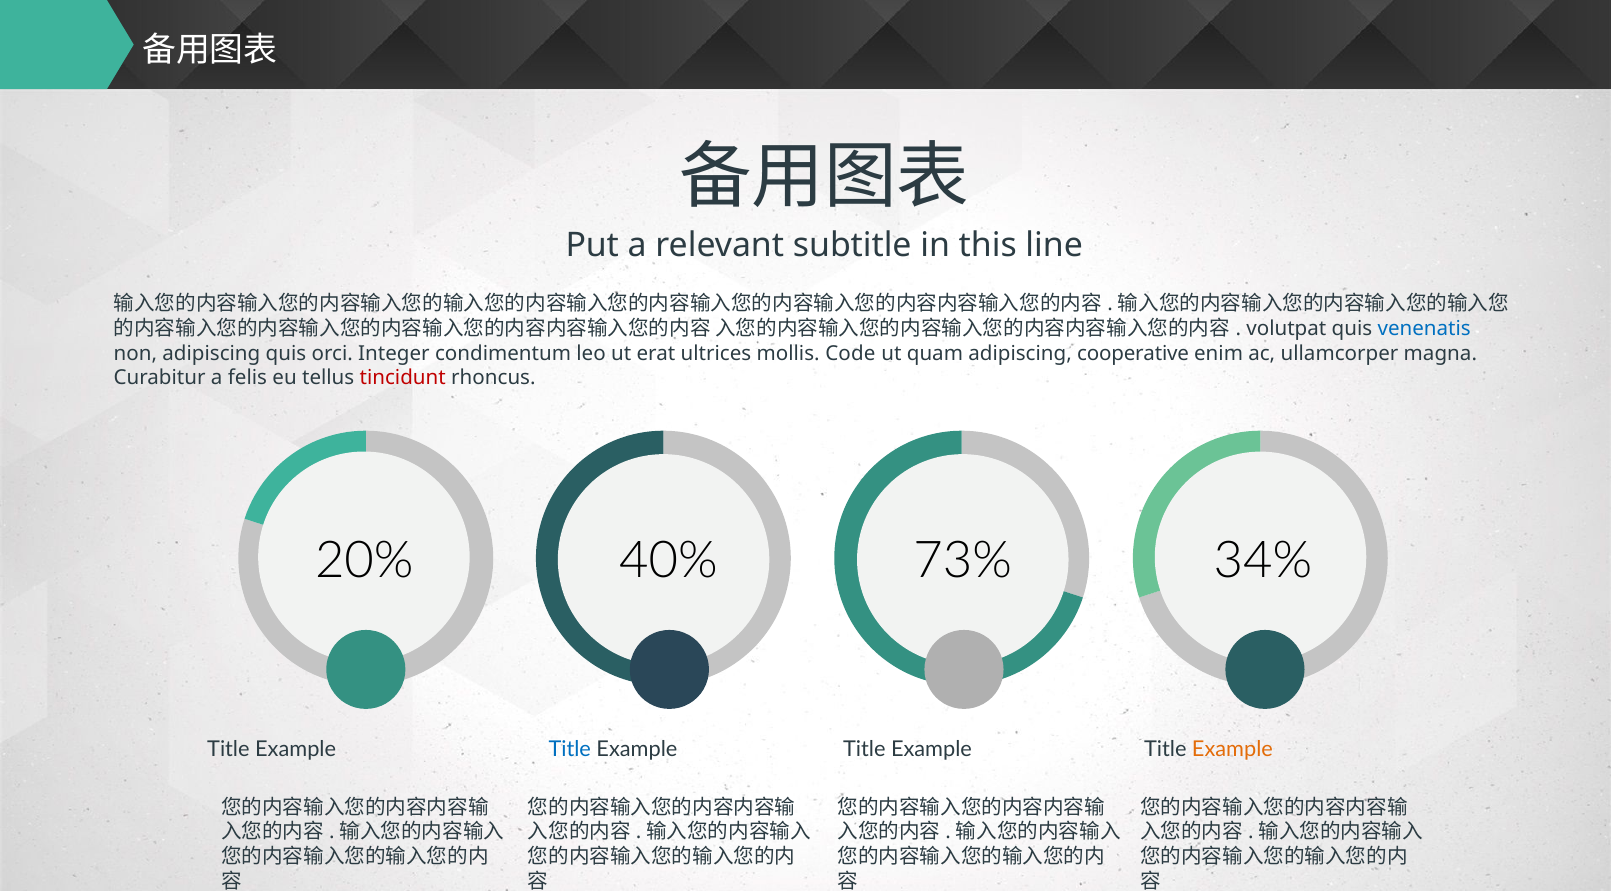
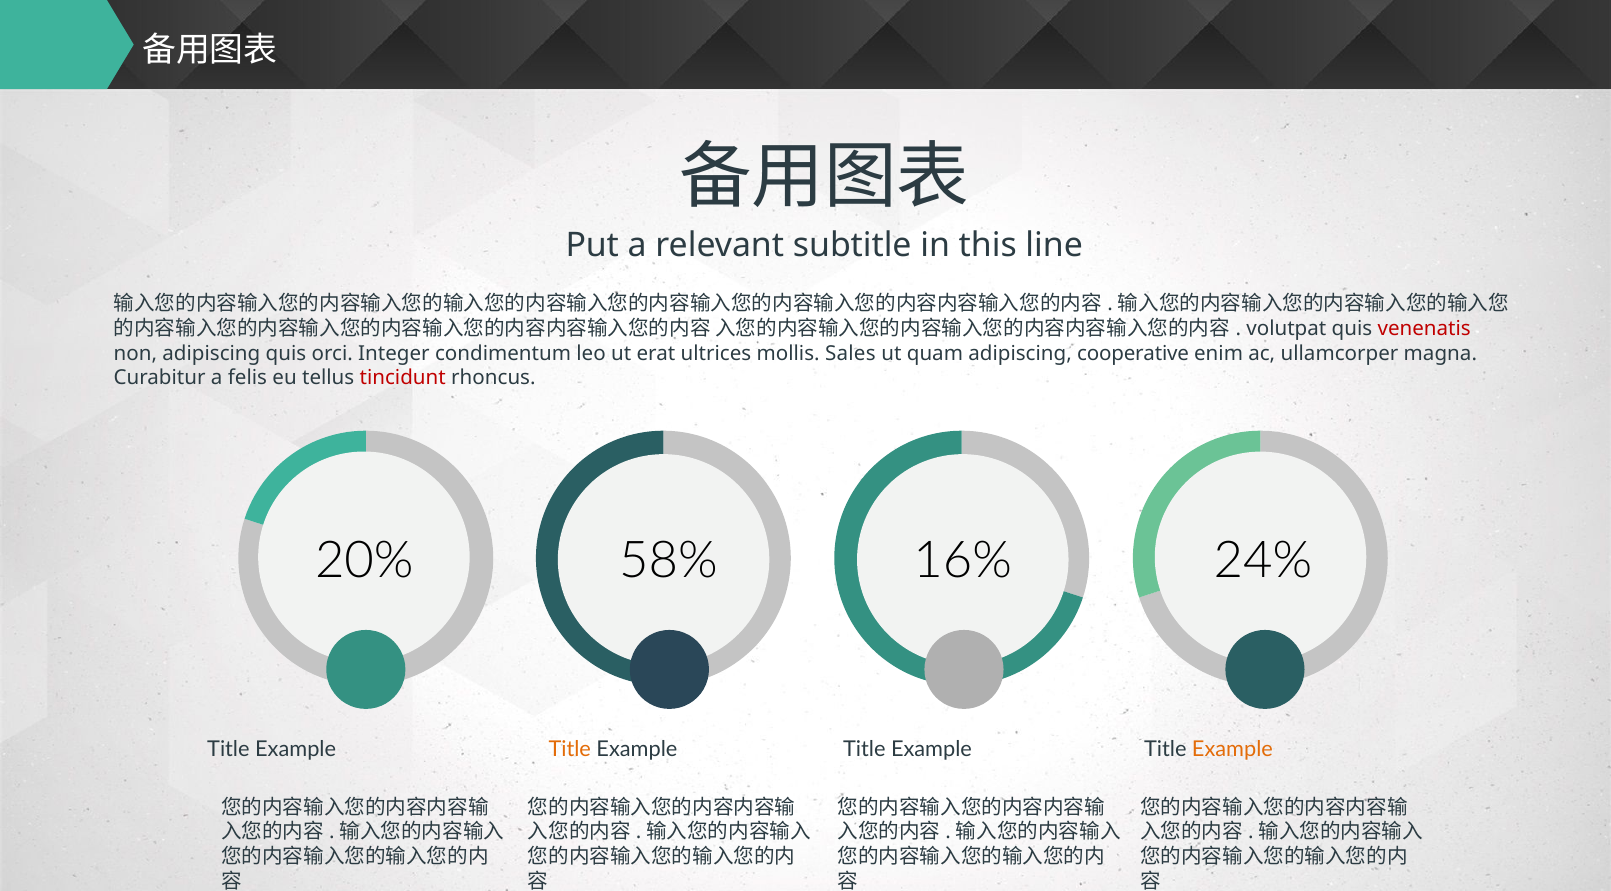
venenatis colour: blue -> red (1424, 329)
Code: Code -> Sales (850, 353)
40%: 40% -> 58% (668, 561)
73%: 73% -> 16% (963, 561)
34%: 34% -> 24% (1263, 561)
Title colour: blue -> orange (570, 749)
